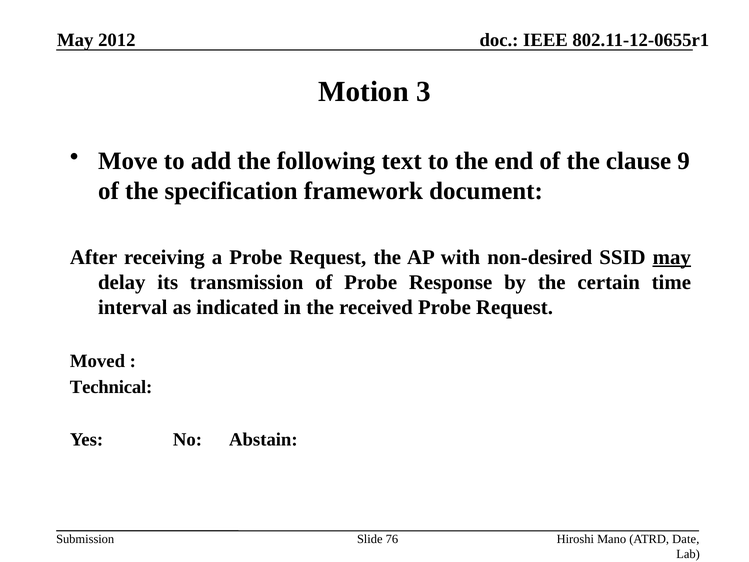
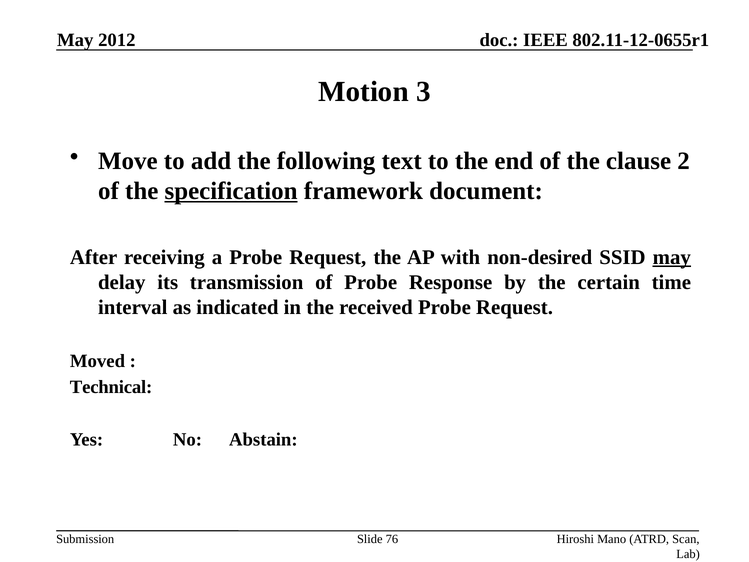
9: 9 -> 2 (684, 161)
specification underline: none -> present (231, 191)
Date: Date -> Scan (686, 539)
